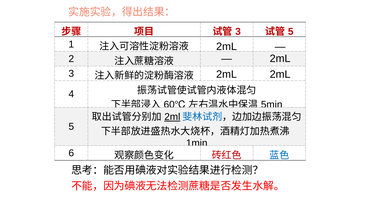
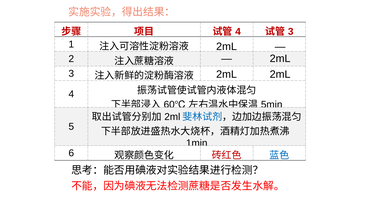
3: 3 -> 4 (238, 32)
5: 5 -> 3 (291, 32)
2ml underline: present -> none (172, 117)
